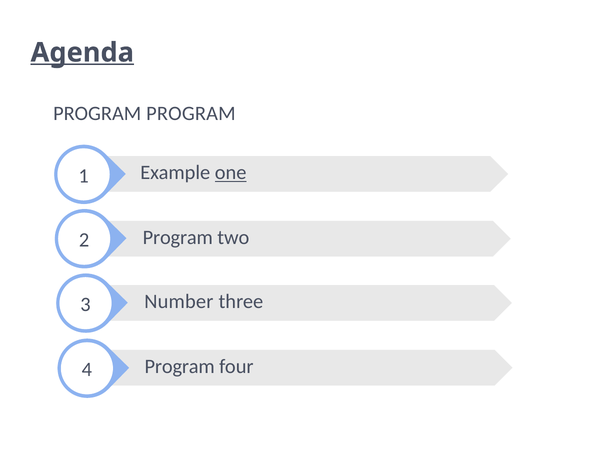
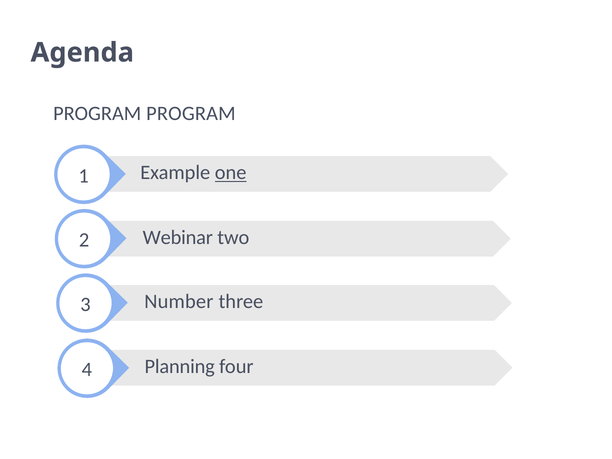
Agenda underline: present -> none (82, 53)
Program: Program -> Webinar (178, 237)
Program: Program -> Planning (180, 366)
